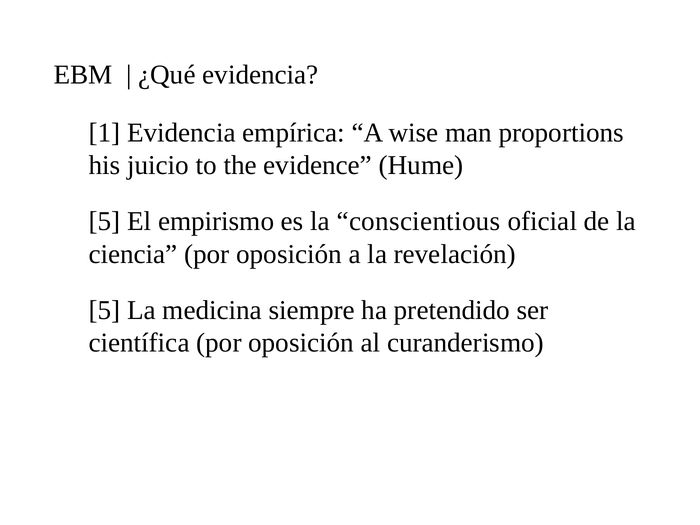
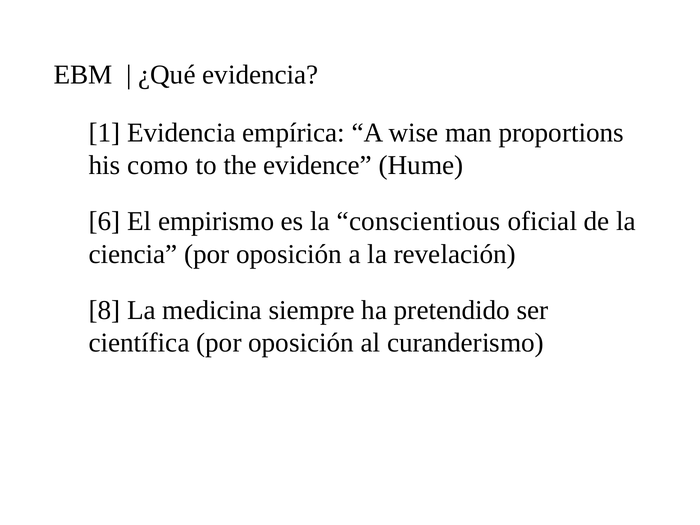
juicio: juicio -> como (158, 165)
5: 5 -> 6 (105, 221)
5: 5 -> 8 (105, 310)
